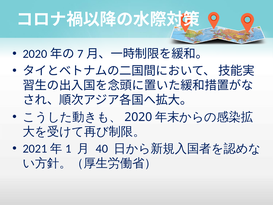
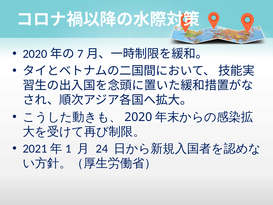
40: 40 -> 24 (102, 148)
